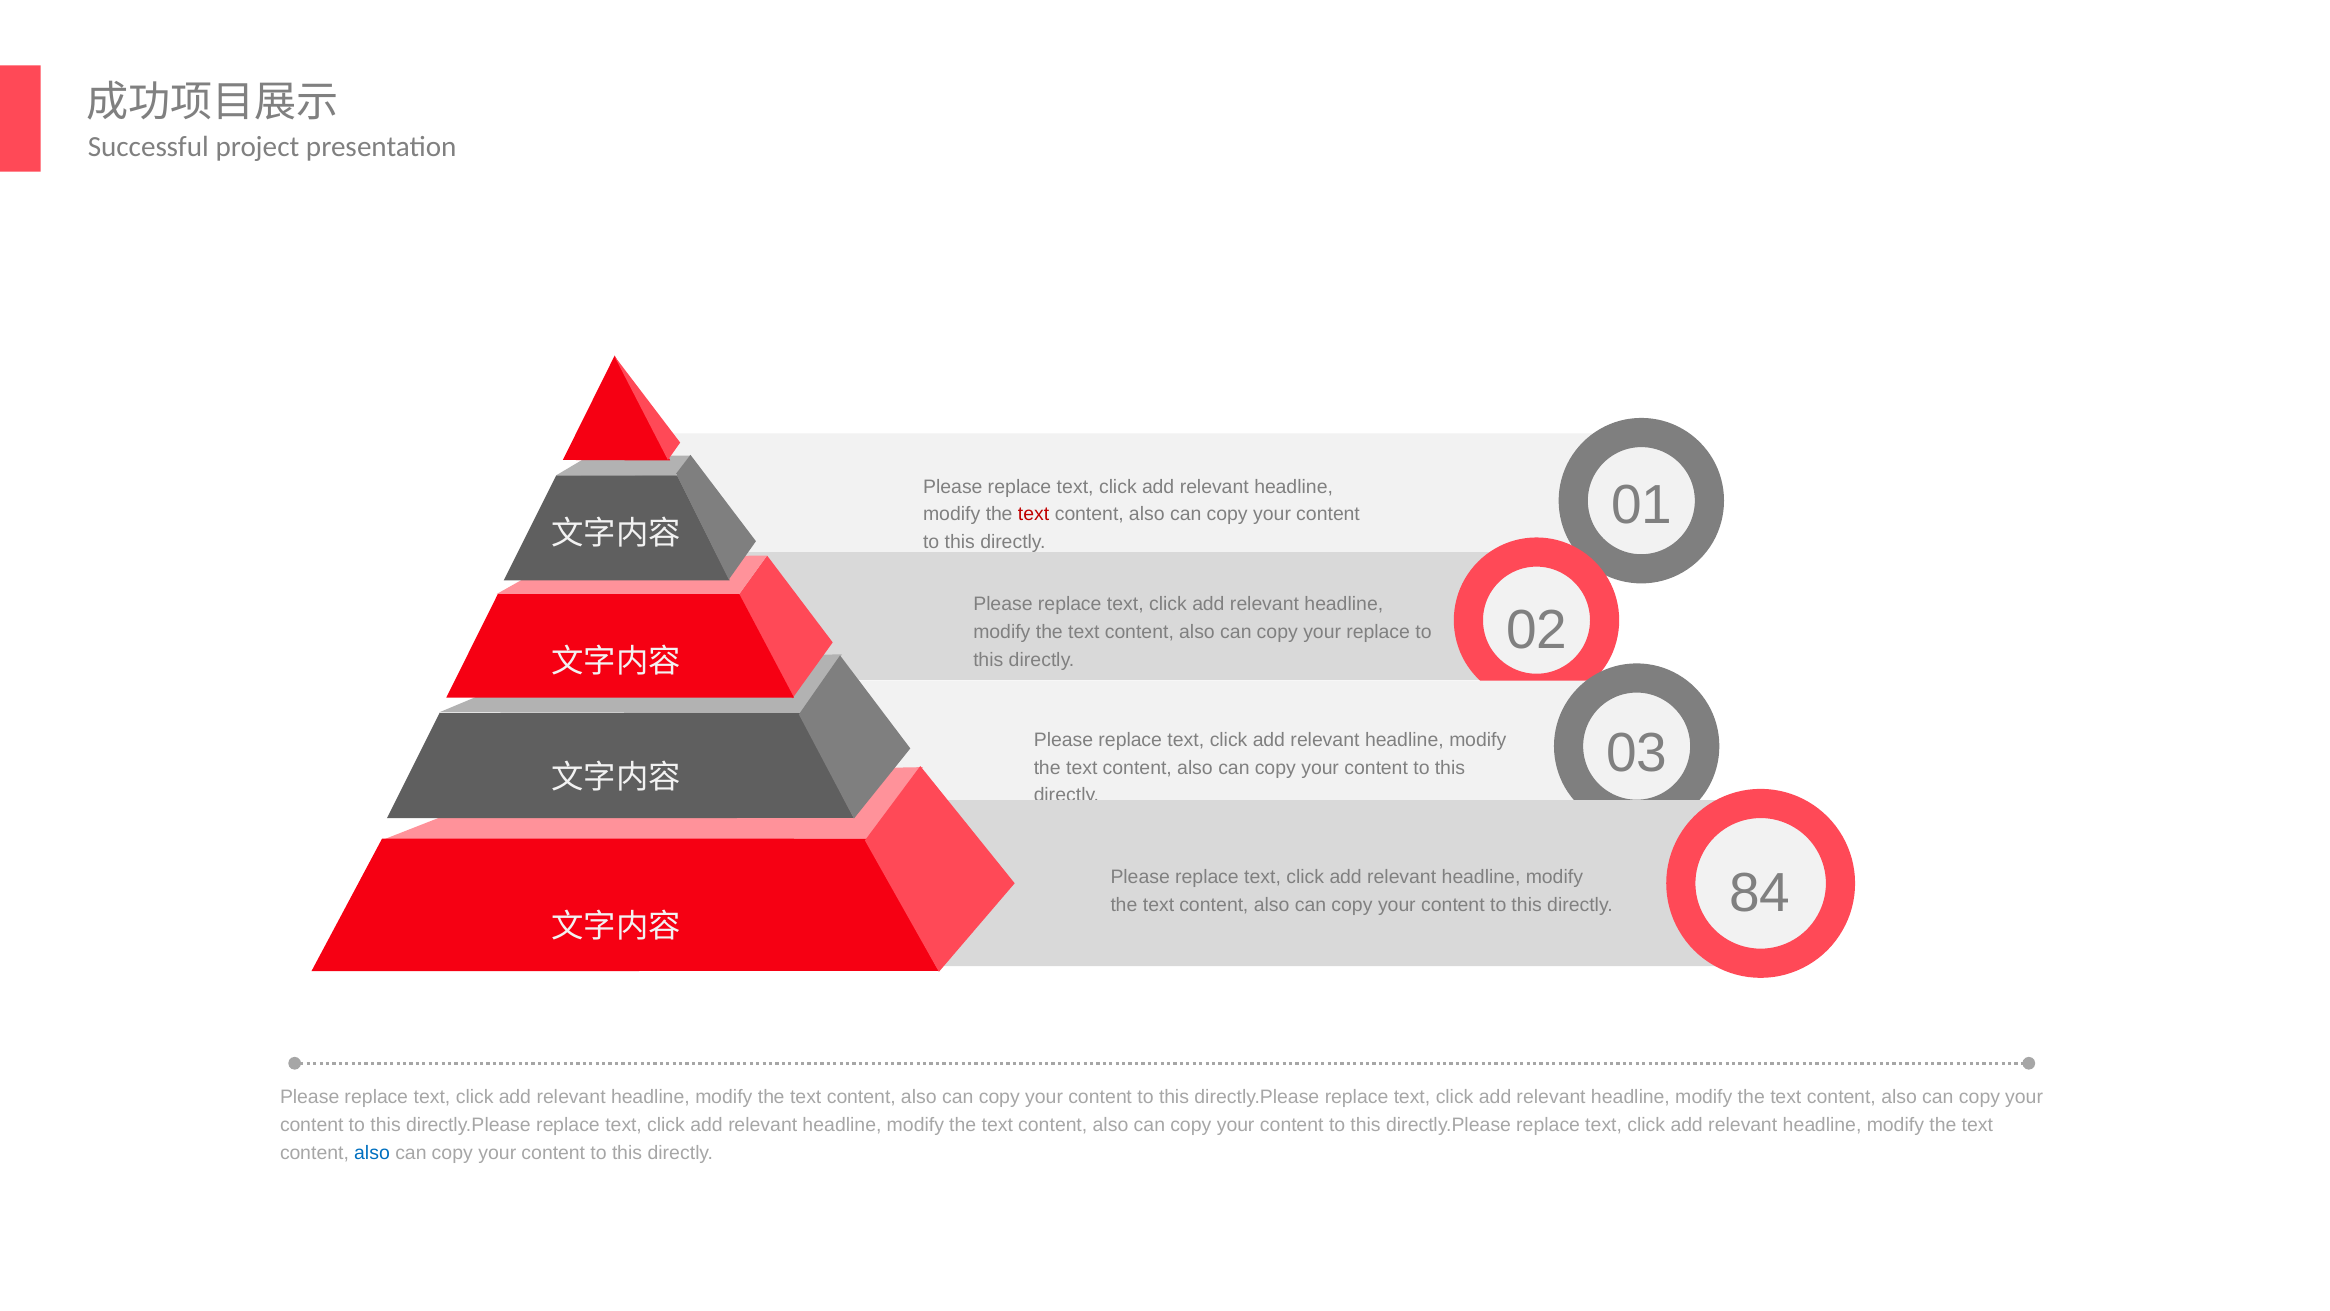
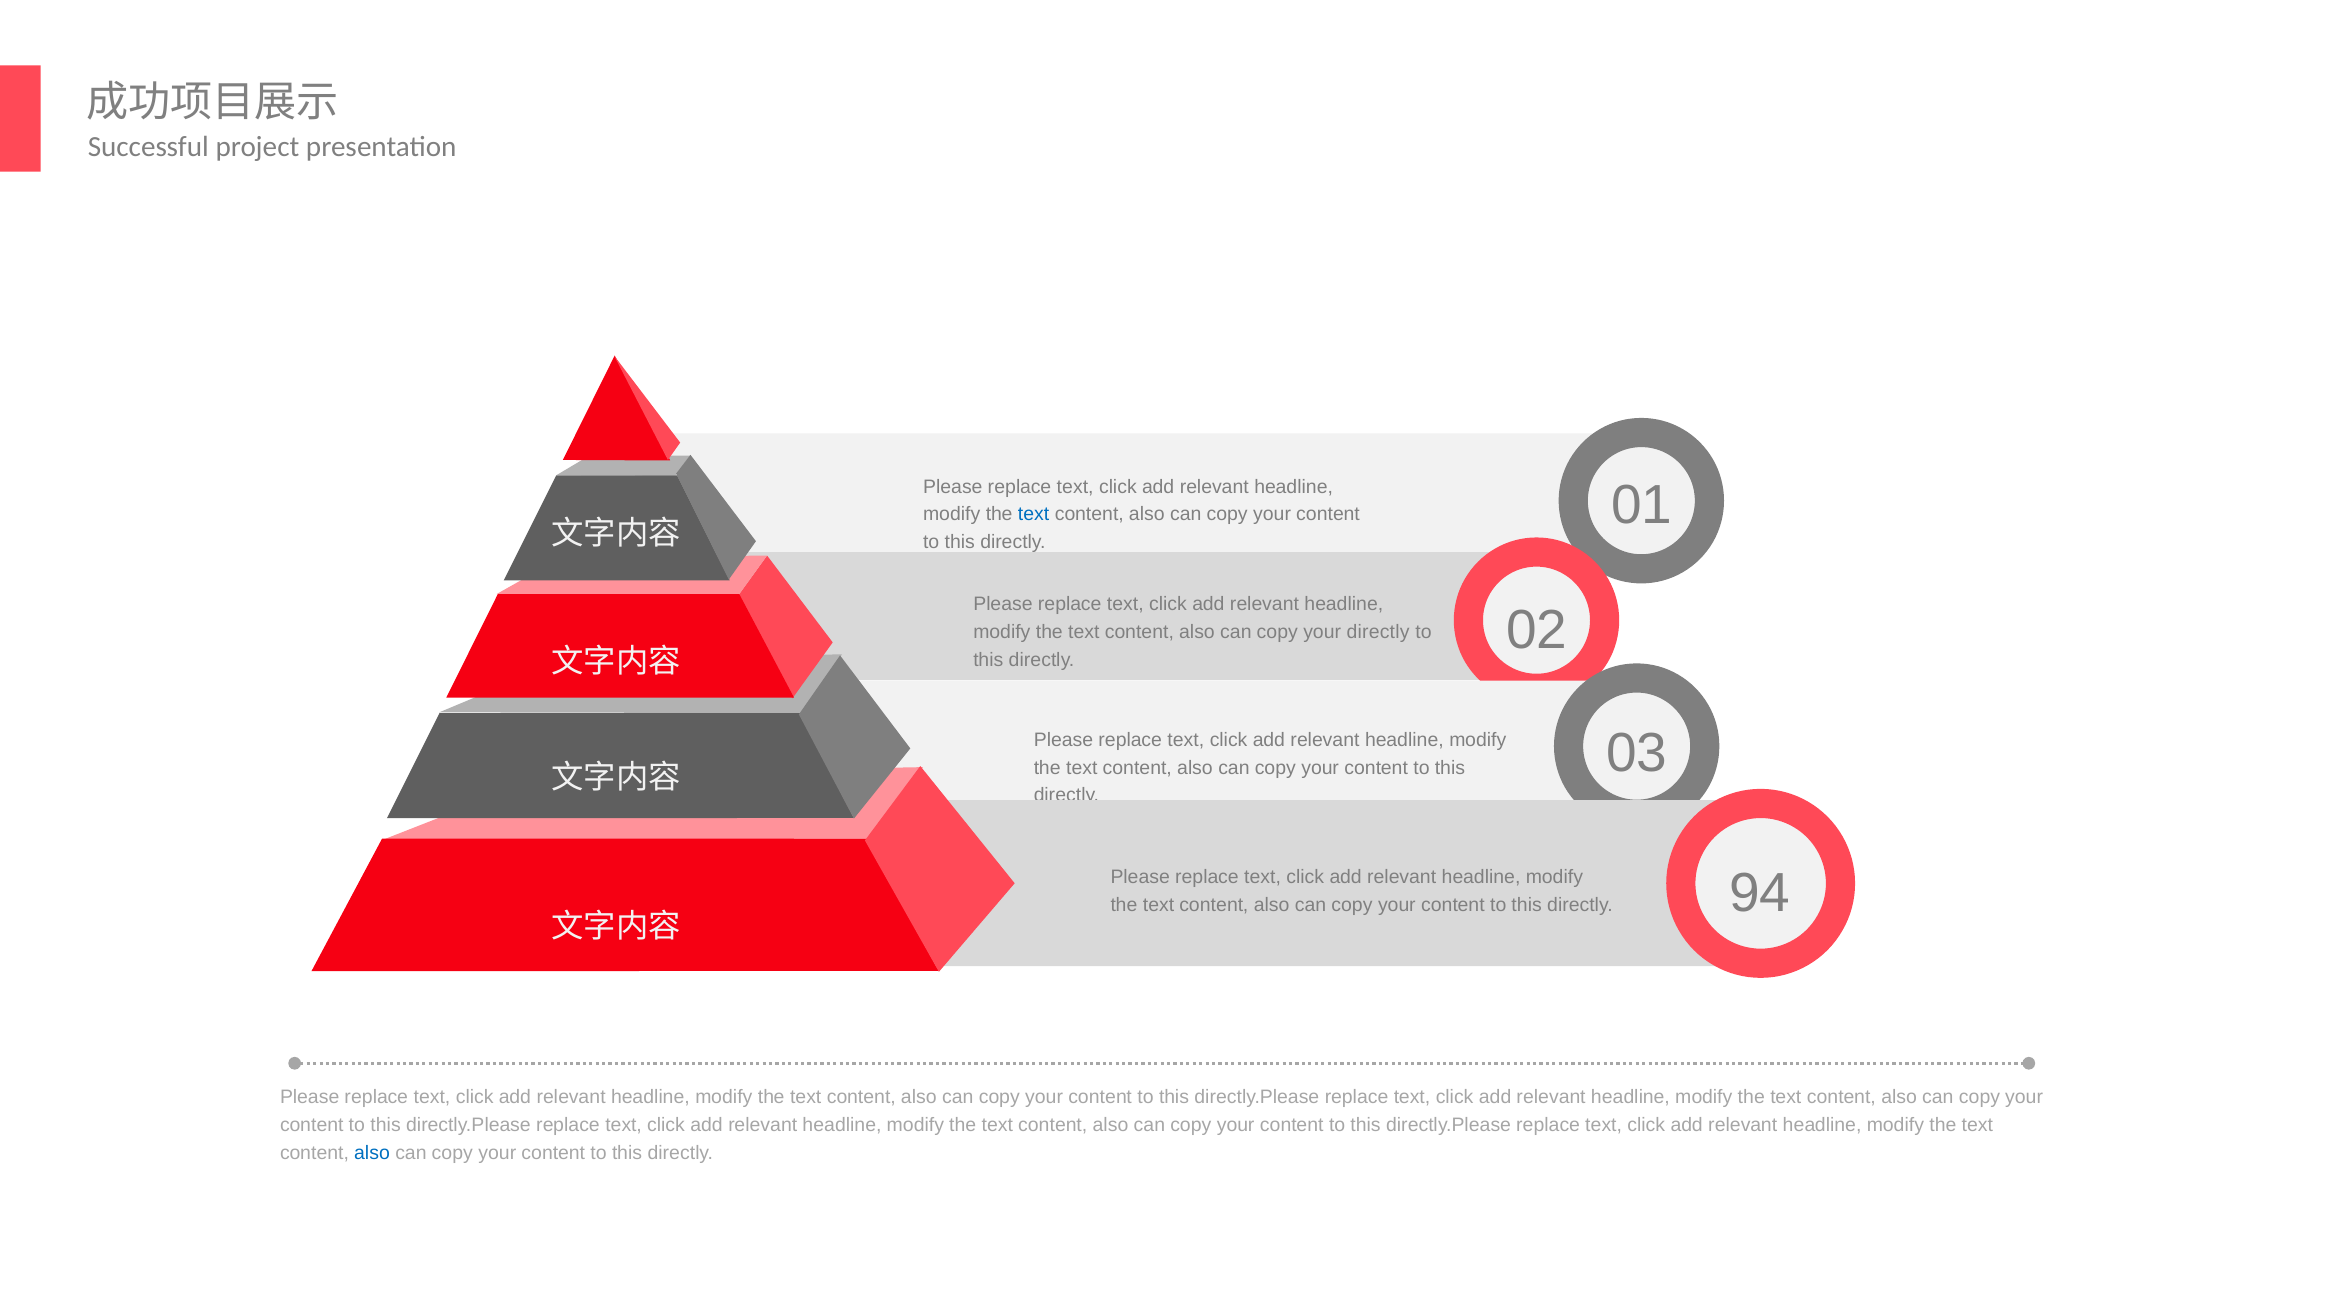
text colour: red -> blue (1034, 514)
your replace: replace -> directly (1378, 632)
84: 84 -> 94 (1760, 893)
